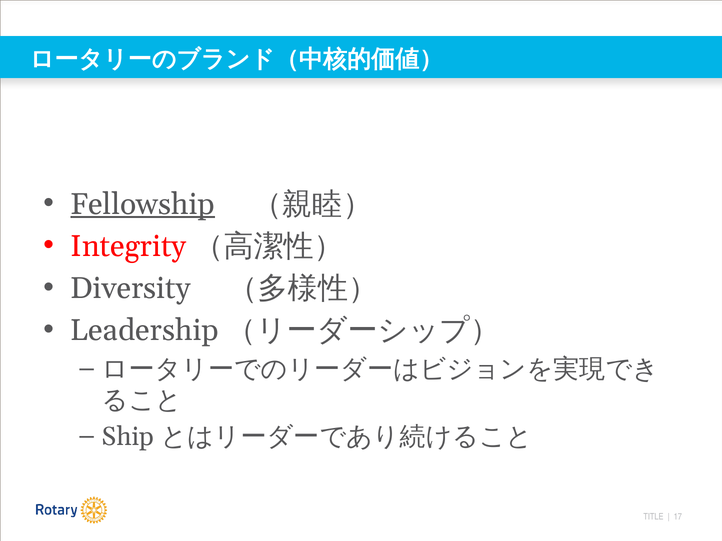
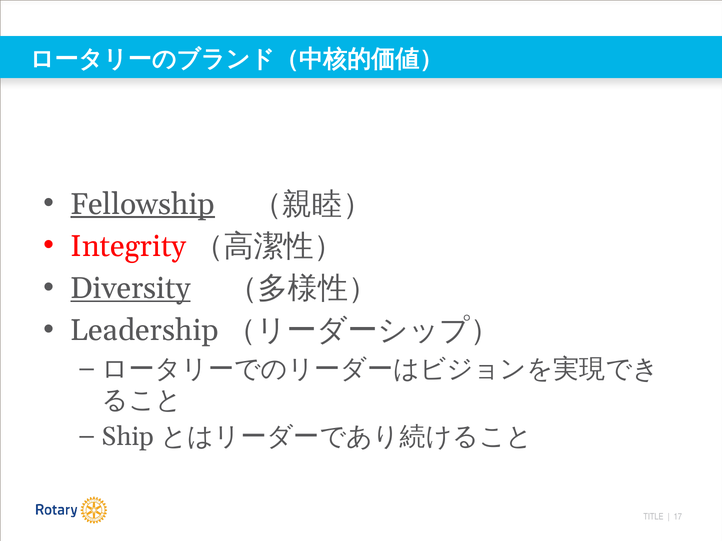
Diversity underline: none -> present (130, 289)
